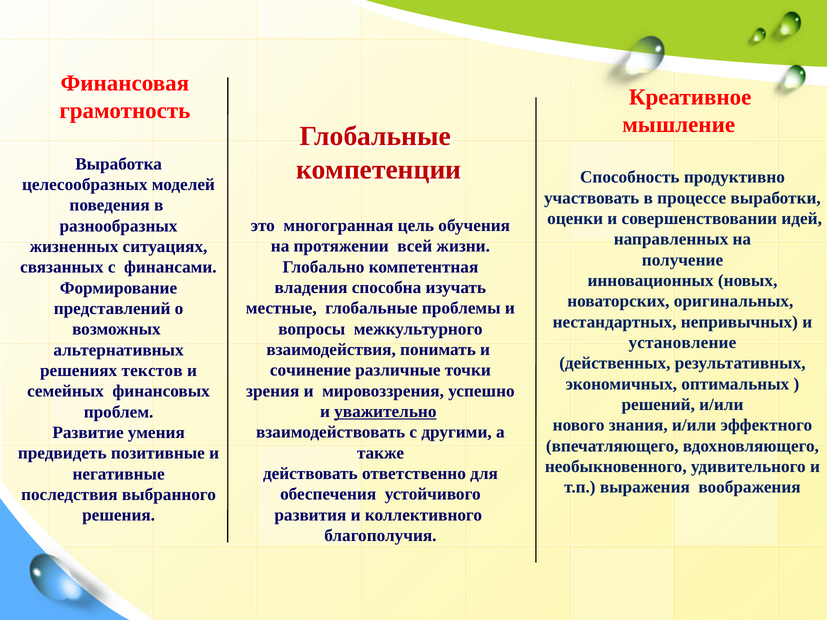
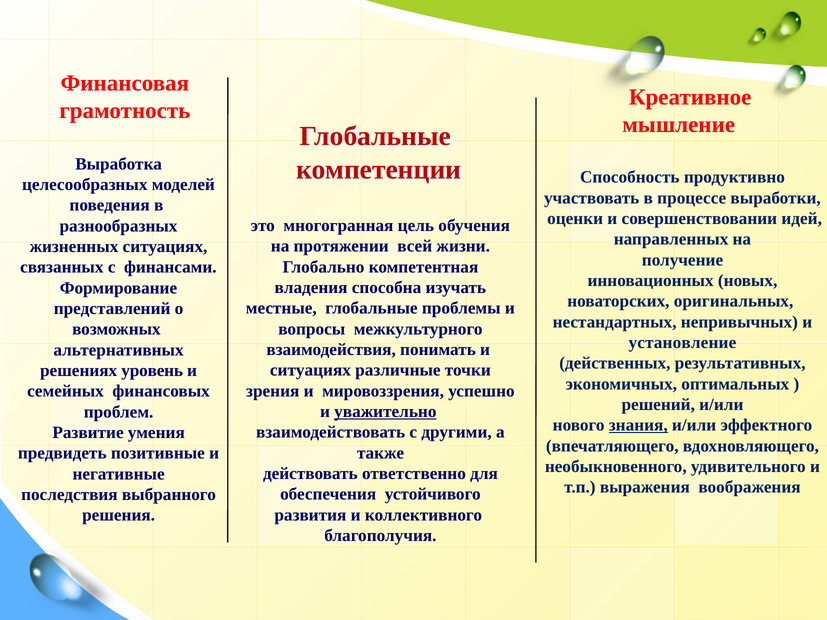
сочинение: сочинение -> ситуациях (310, 370)
текстов: текстов -> уровень (152, 371)
знания underline: none -> present (638, 425)
